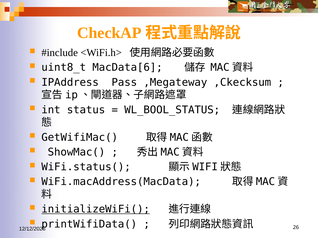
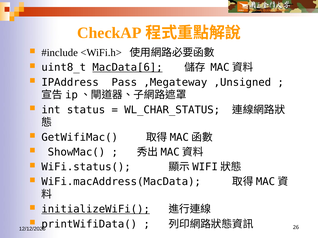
MacData[6 underline: none -> present (128, 68)
,Ckecksum: ,Ckecksum -> ,Unsigned (242, 82)
WL_BOOL_STATUS: WL_BOOL_STATUS -> WL_CHAR_STATUS (172, 110)
